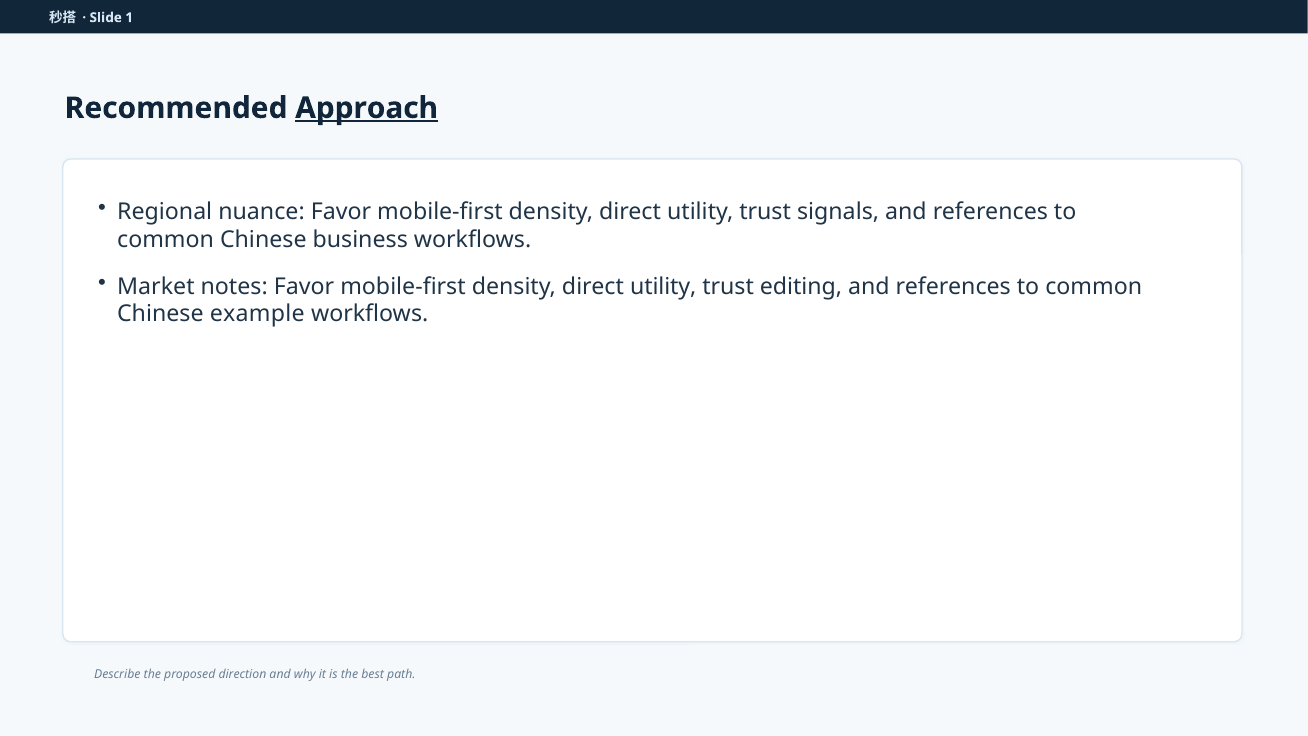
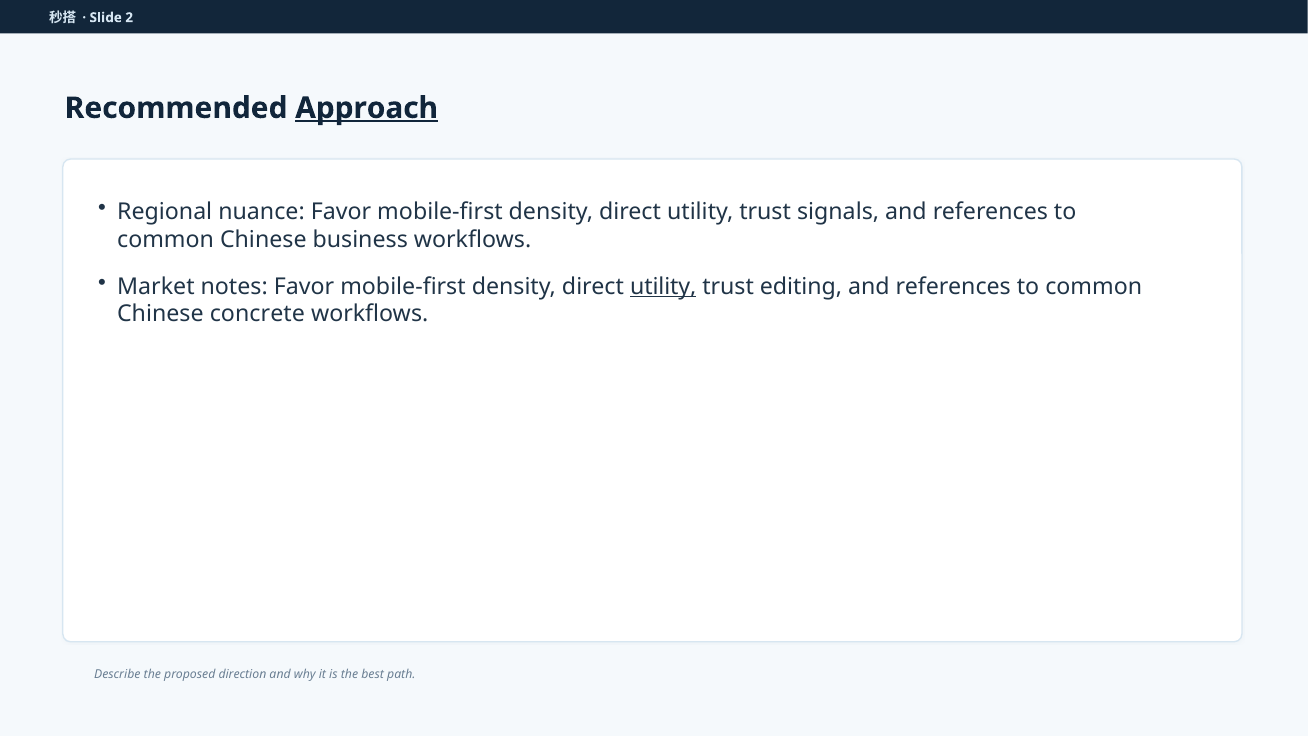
1: 1 -> 2 (129, 18)
utility underline: none -> present (663, 286)
example: example -> concrete (257, 314)
